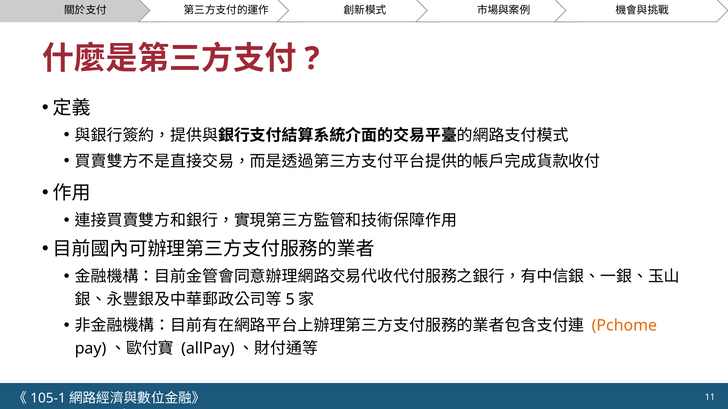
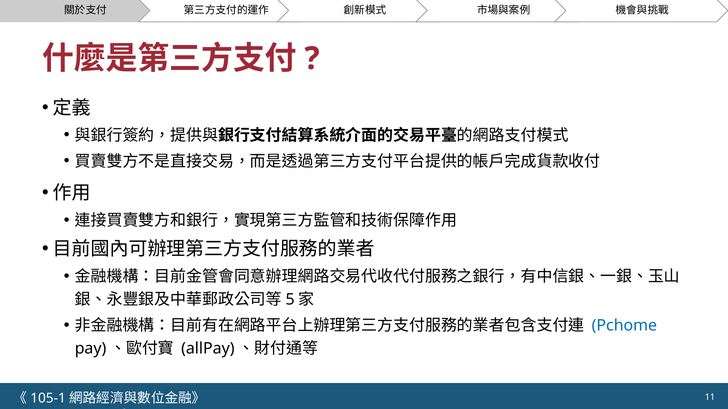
Pchome colour: orange -> blue (624, 326)
